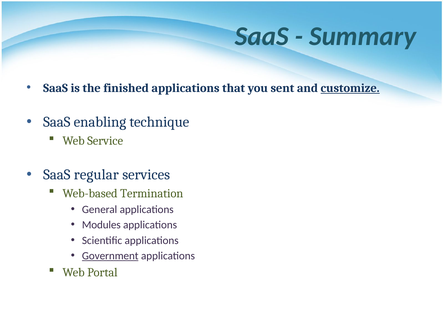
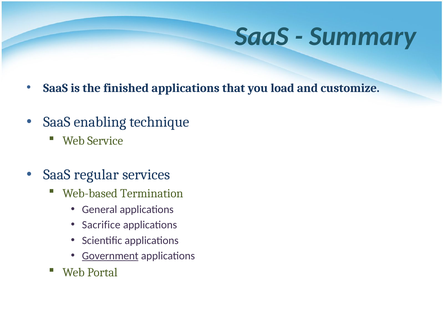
sent: sent -> load (282, 88)
customize underline: present -> none (350, 88)
Modules: Modules -> Sacrifice (101, 225)
